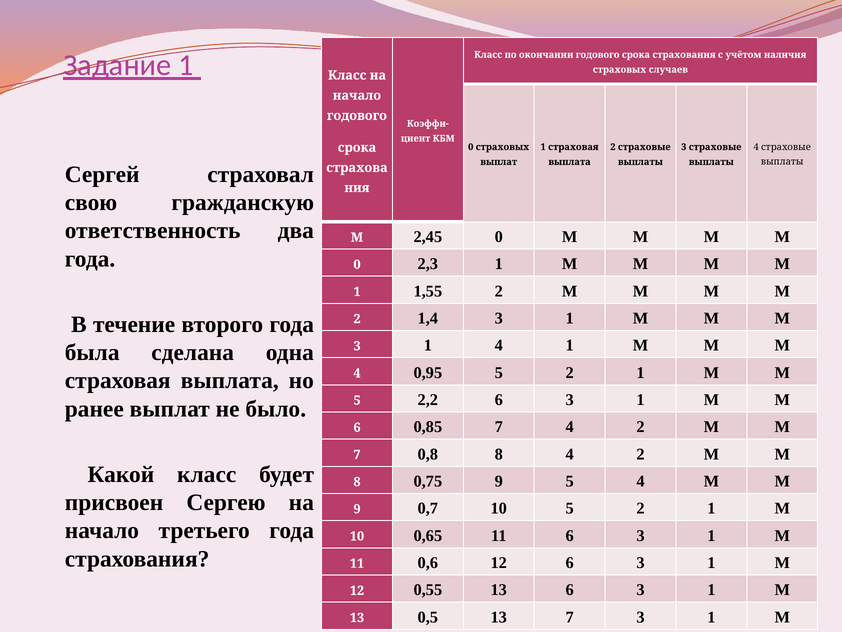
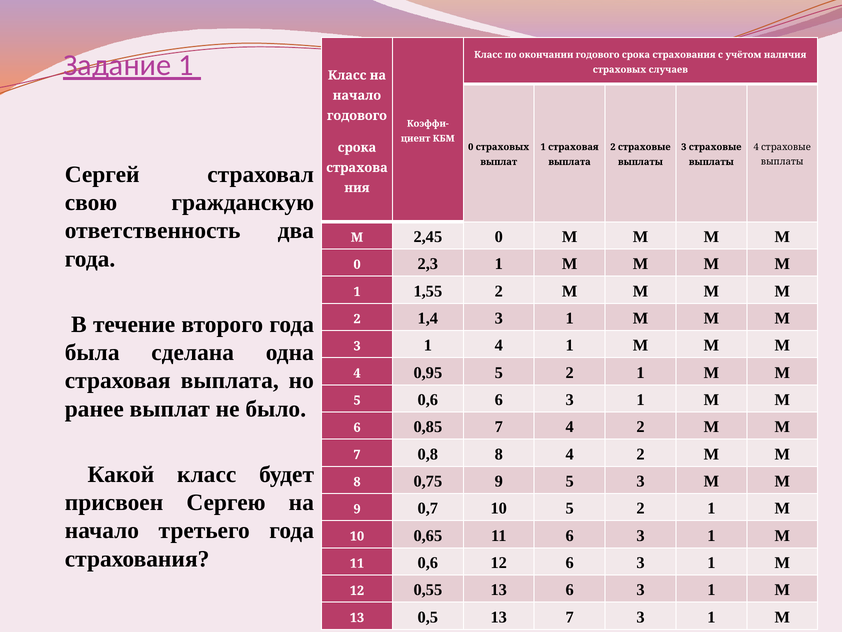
5 2,2: 2,2 -> 0,6 (428, 400)
5 4: 4 -> 3 (640, 481)
